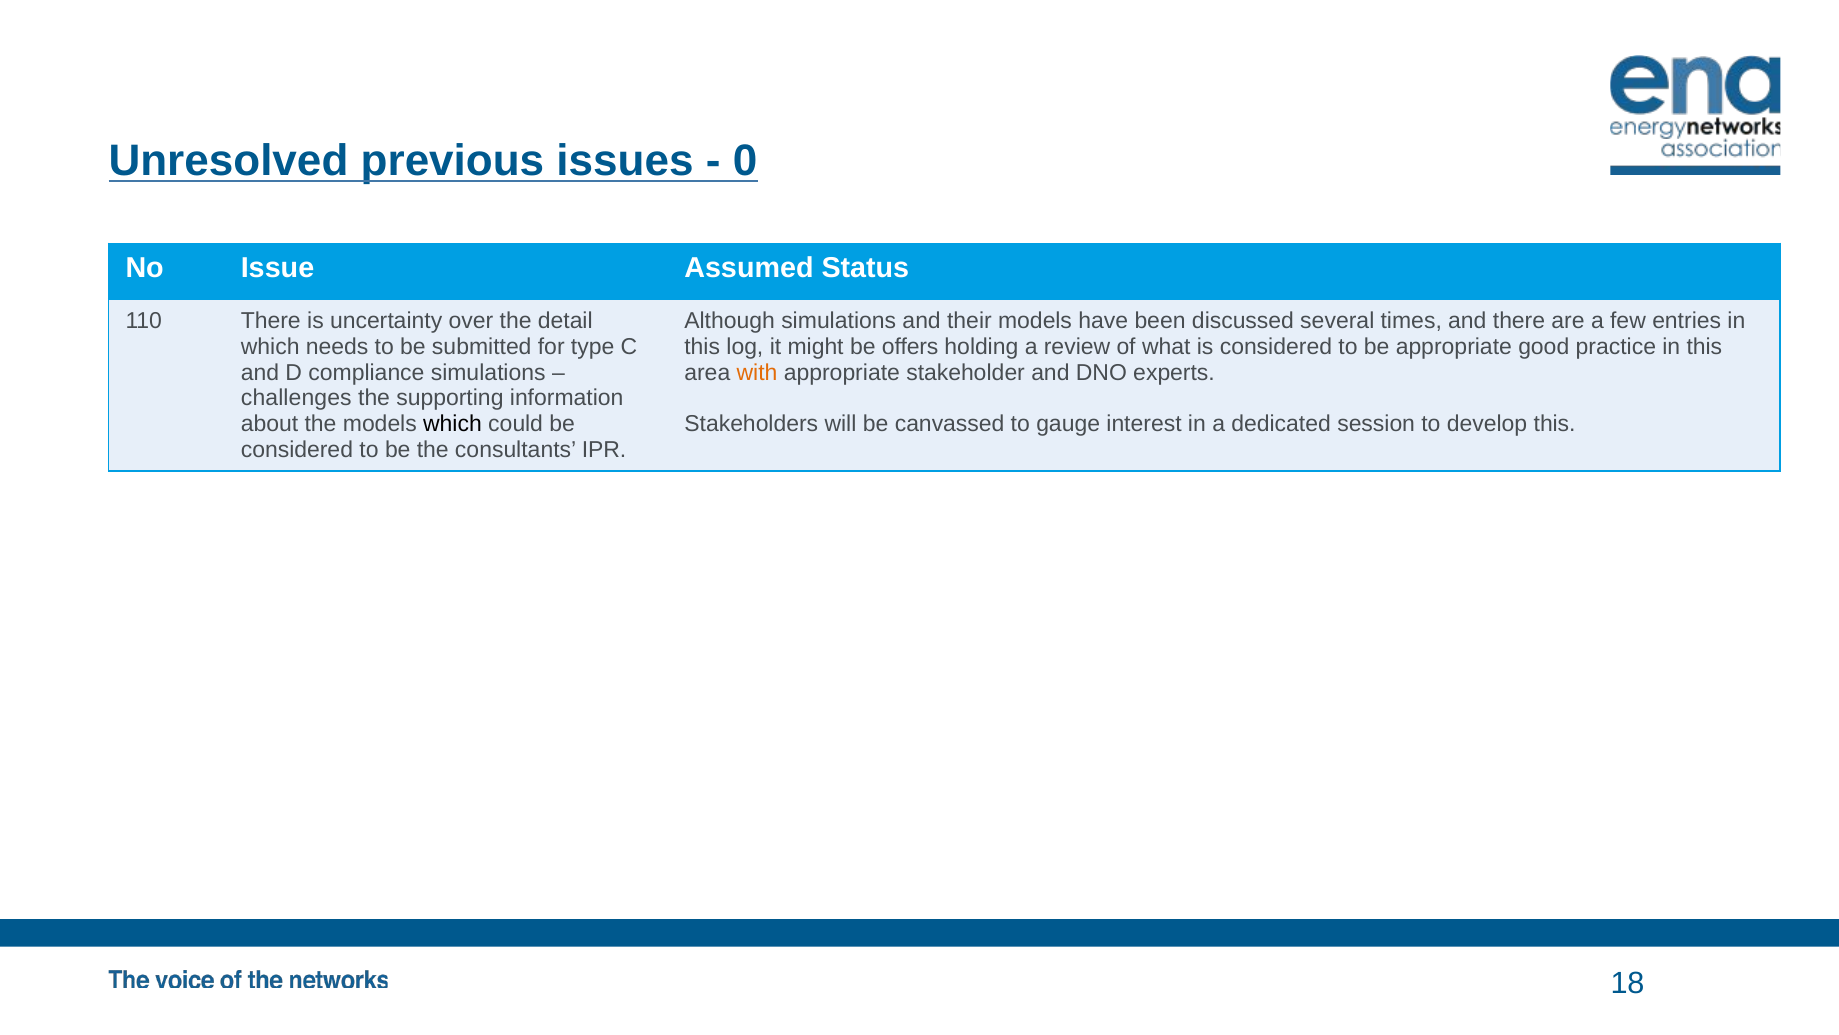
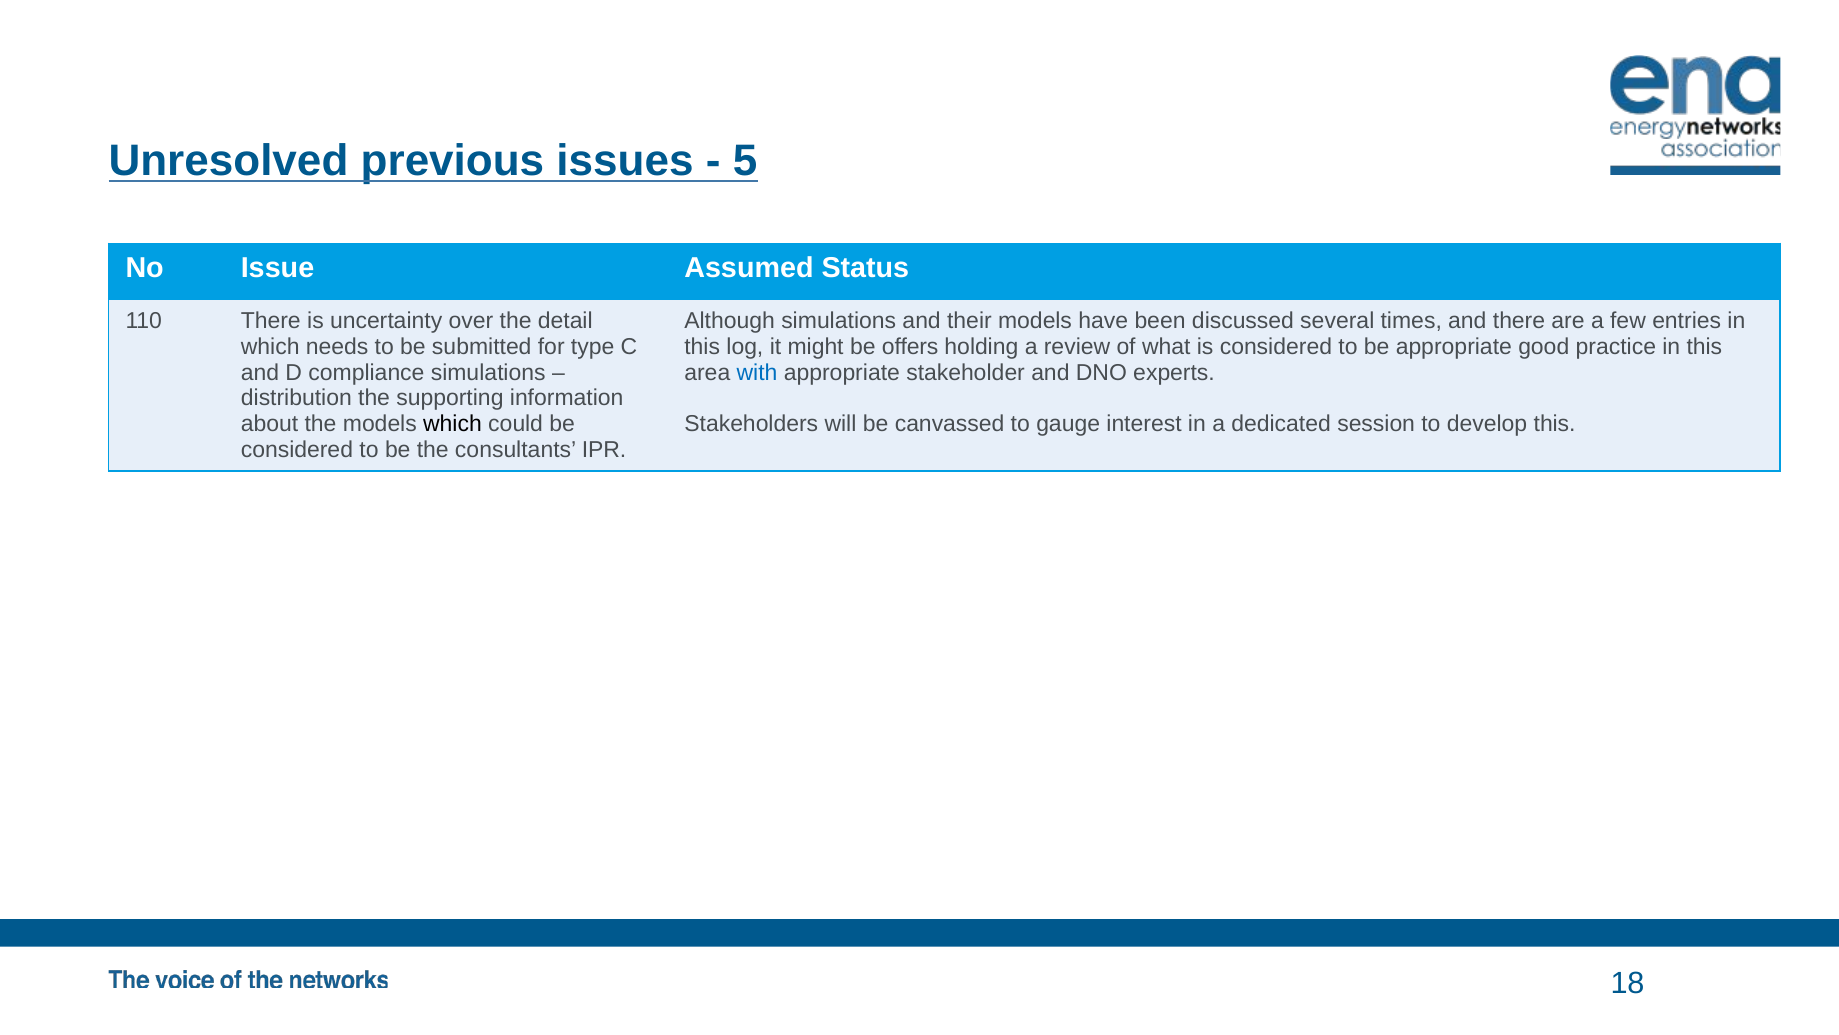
0: 0 -> 5 (745, 161)
with colour: orange -> blue (757, 372)
challenges: challenges -> distribution (296, 398)
